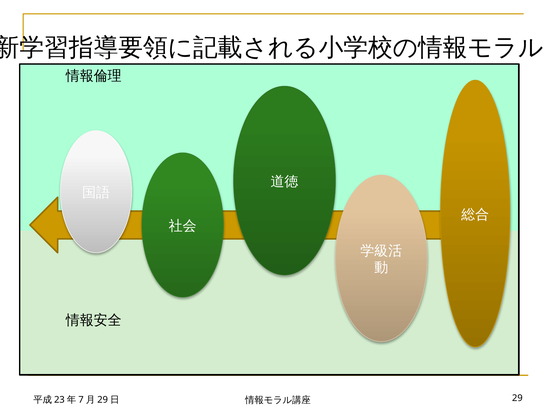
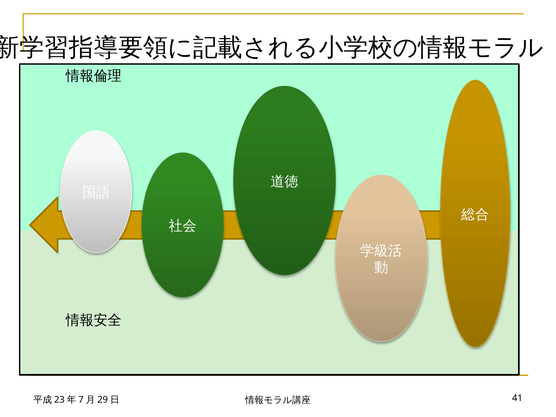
29: 29 -> 41 (517, 398)
